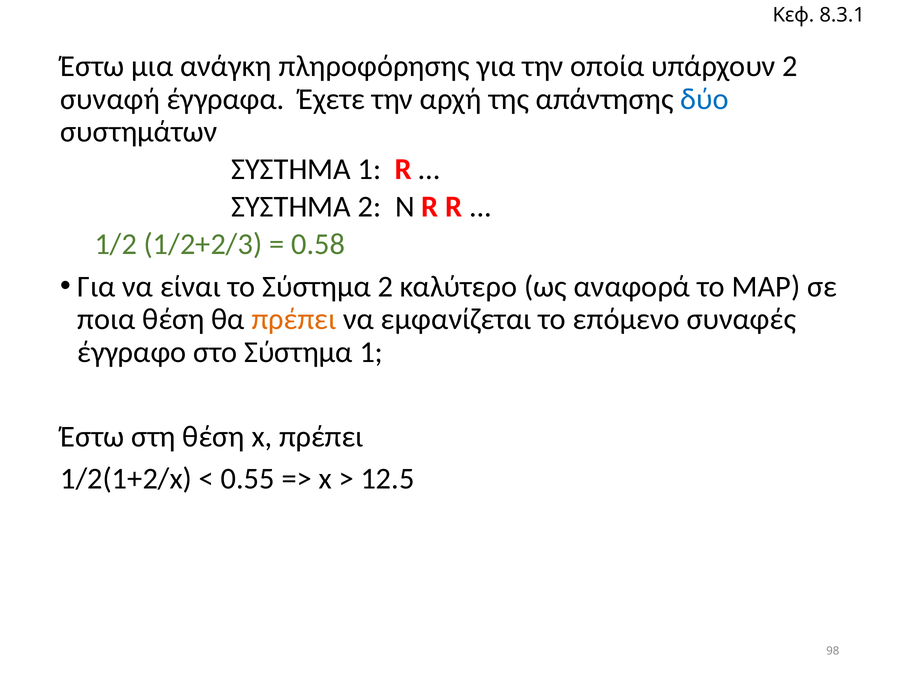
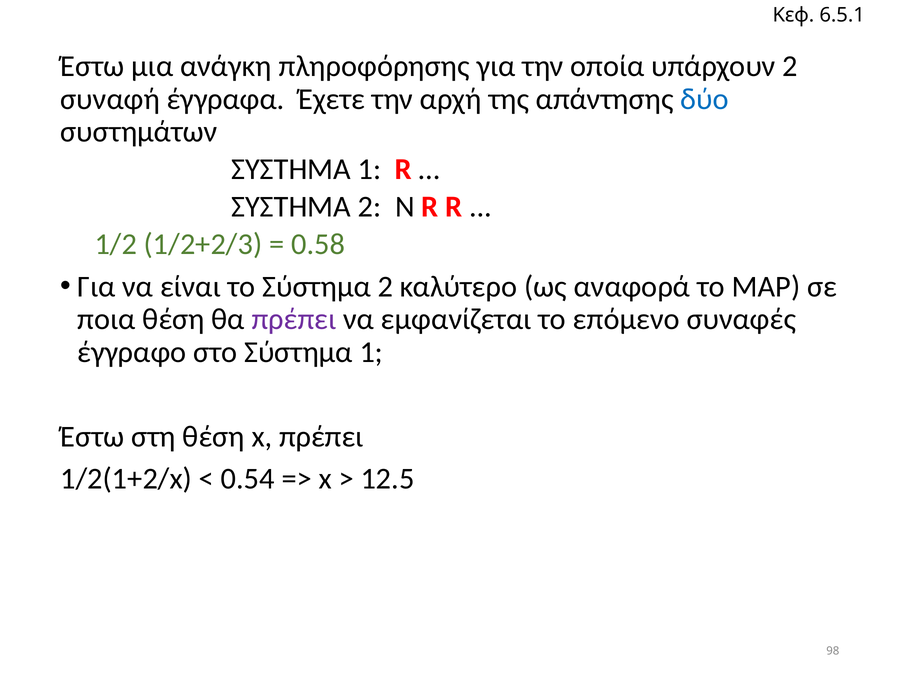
8.3.1: 8.3.1 -> 6.5.1 (842, 15)
πρέπει colour: orange -> purple (294, 320)
0.55: 0.55 -> 0.54 (248, 479)
